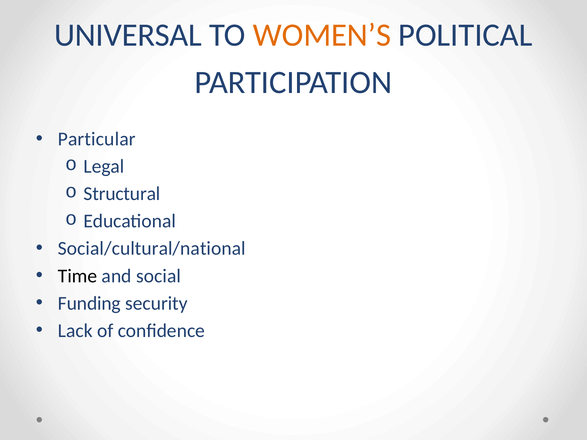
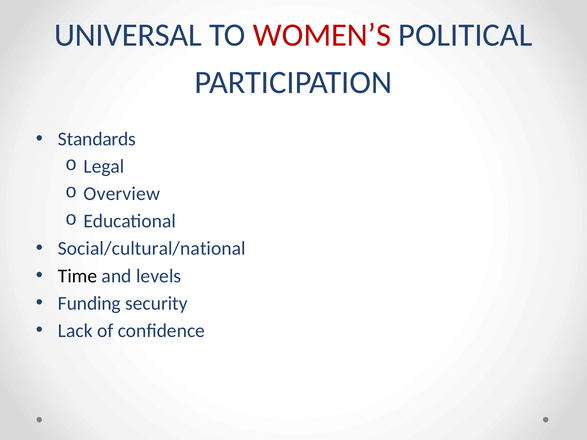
WOMEN’S colour: orange -> red (322, 35)
Particular: Particular -> Standards (97, 139)
Structural: Structural -> Overview (122, 194)
social: social -> levels (159, 276)
